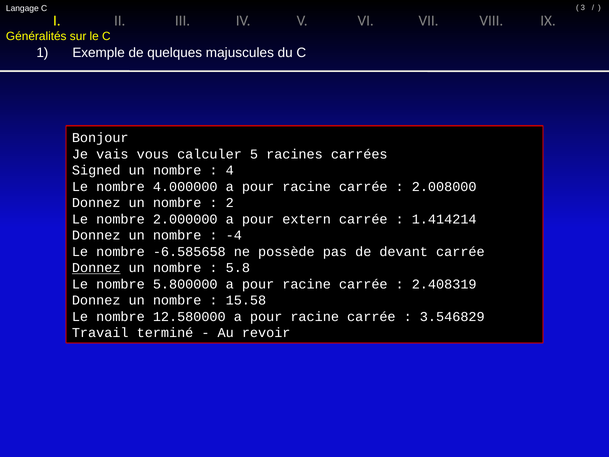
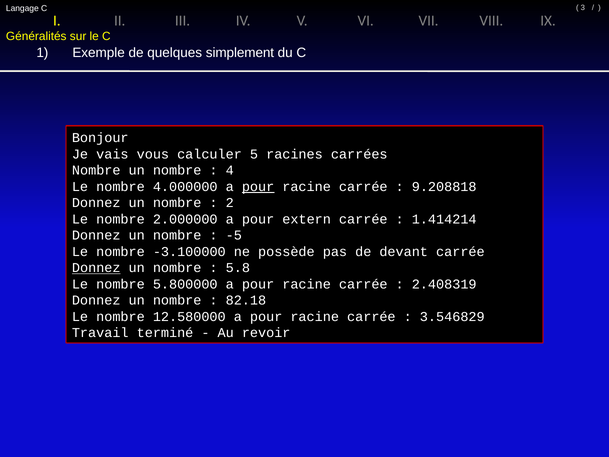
majuscules: majuscules -> simplement (240, 53)
Signed: Signed -> Nombre (96, 170)
pour underline: none -> present (258, 187)
2.008000: 2.008000 -> 9.208818 (444, 187)
-4: -4 -> -5 (234, 235)
-6.585658: -6.585658 -> -3.100000 (189, 251)
15.58: 15.58 -> 82.18 (246, 300)
